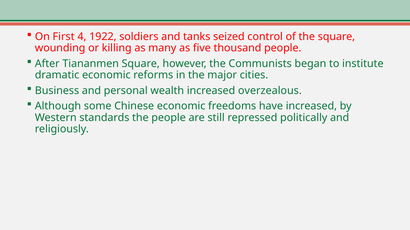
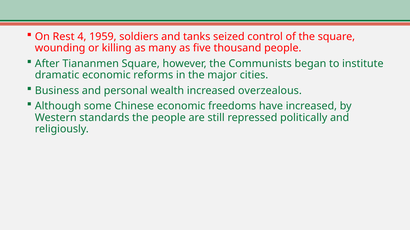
First: First -> Rest (64, 37)
1922: 1922 -> 1959 (103, 37)
